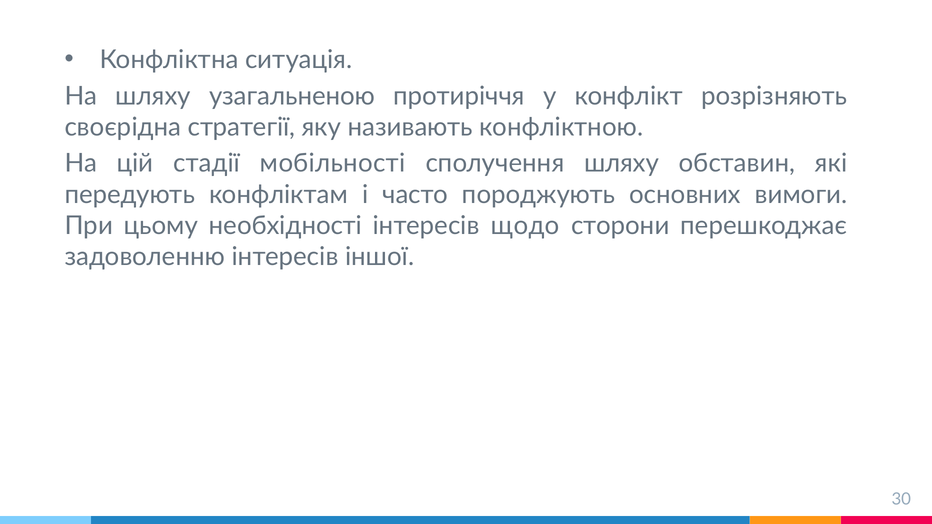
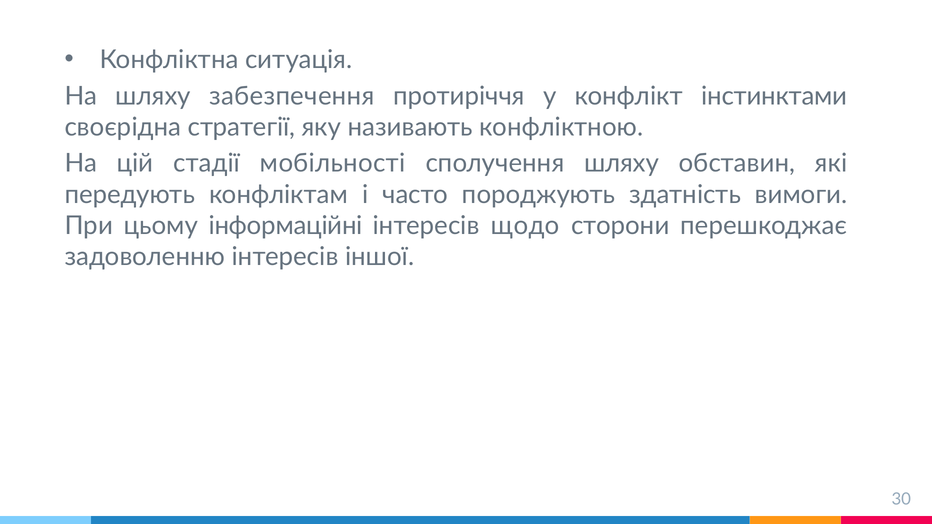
узагальненою: узагальненою -> забезпечення (292, 96)
розрізняють: розрізняють -> інстинктами (774, 96)
основних: основних -> здатність (685, 195)
необхідності: необхідності -> інформаційні (286, 226)
